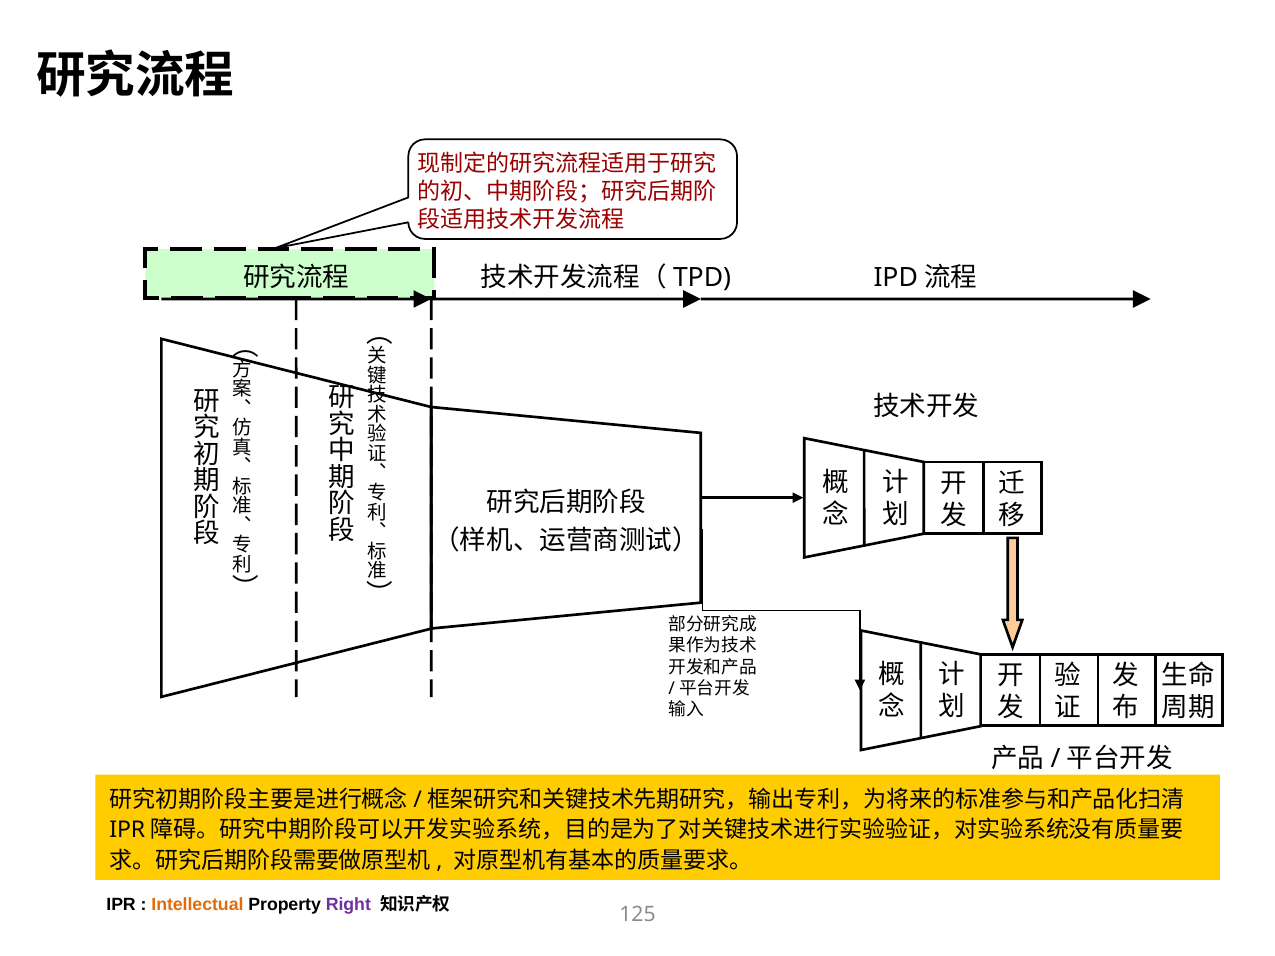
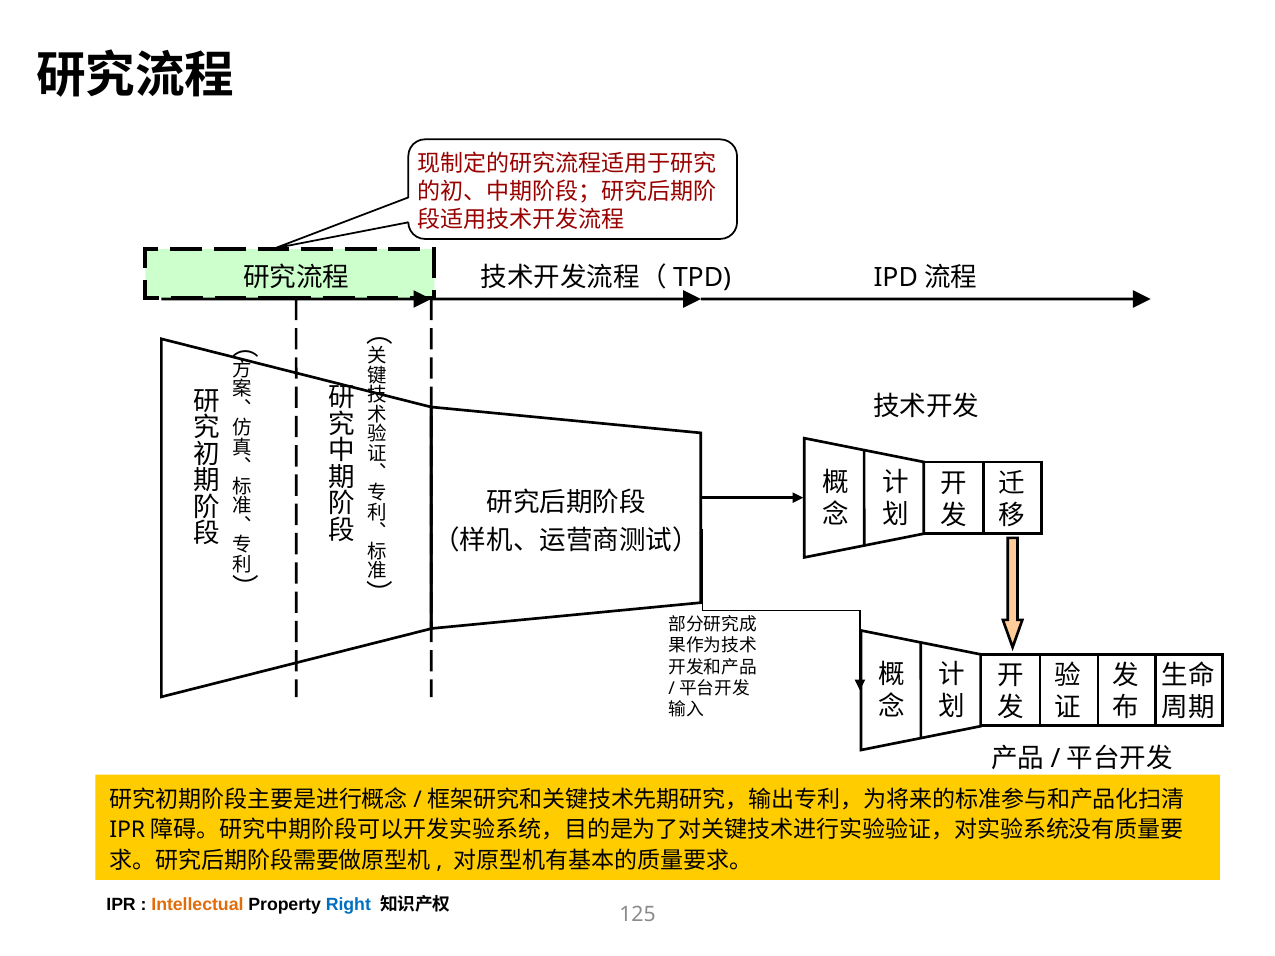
Right colour: purple -> blue (348, 905)
